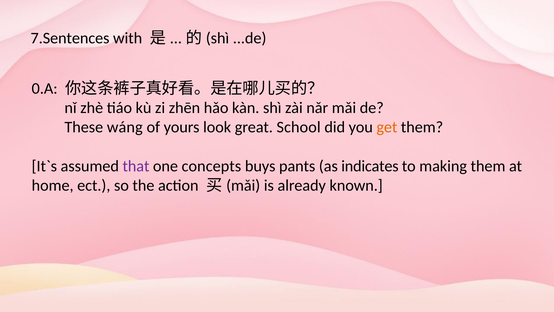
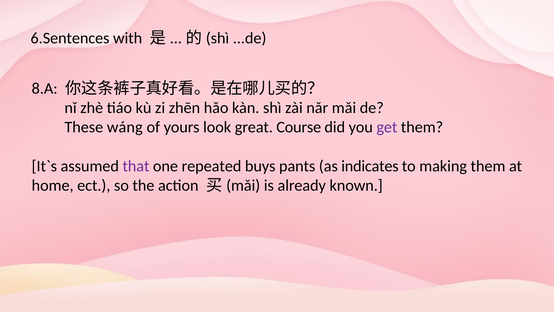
7.Sentences: 7.Sentences -> 6.Sentences (70, 38)
0.A: 0.A -> 8.A (45, 88)
School: School -> Course (299, 127)
get colour: orange -> purple (387, 127)
concepts: concepts -> repeated (211, 166)
